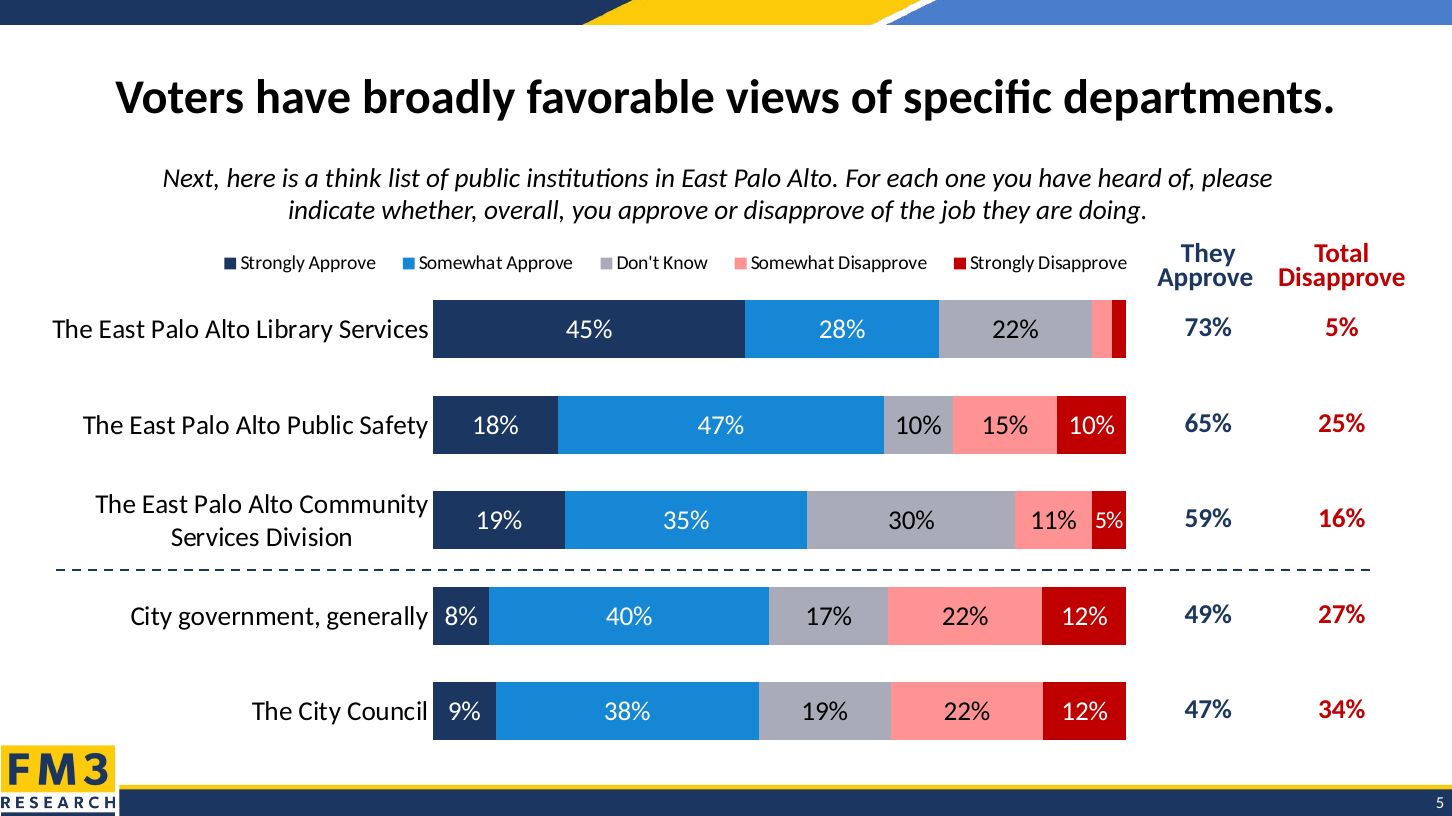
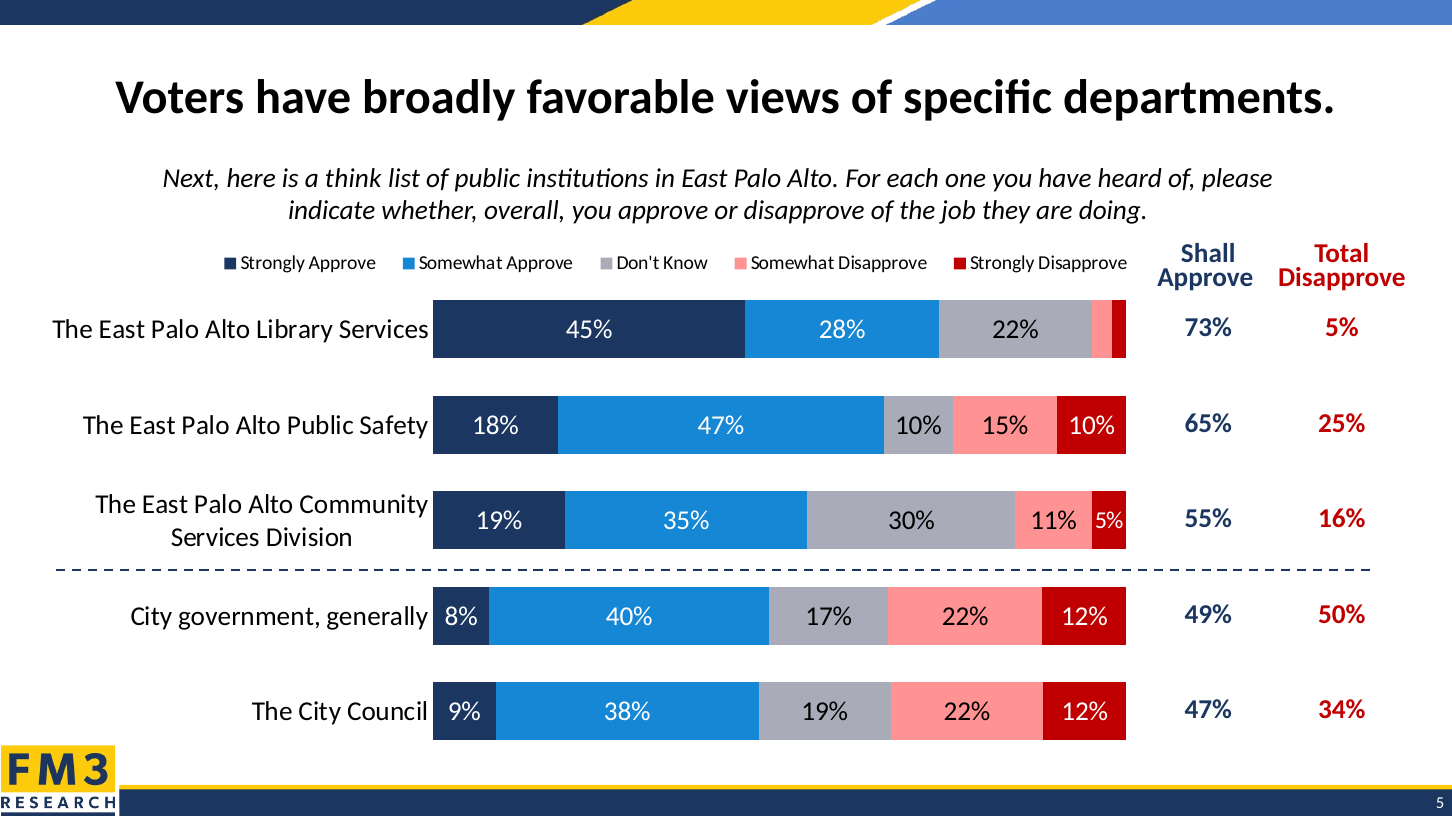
Disapprove They: They -> Shall (1208, 253)
59%: 59% -> 55% (1208, 519)
27%: 27% -> 50% (1342, 615)
